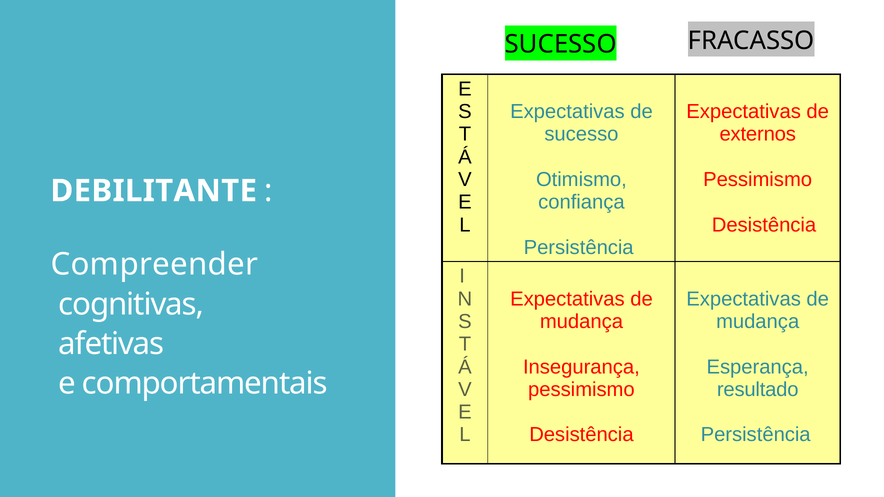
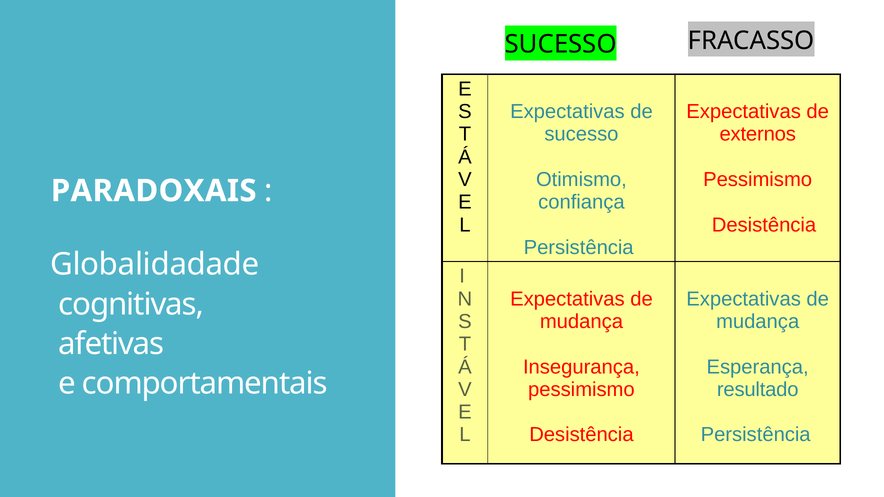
DEBILITANTE: DEBILITANTE -> PARADOXAIS (154, 191)
Compreender: Compreender -> Globalidadade (155, 265)
